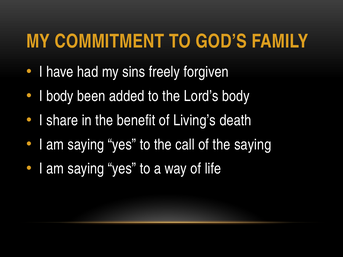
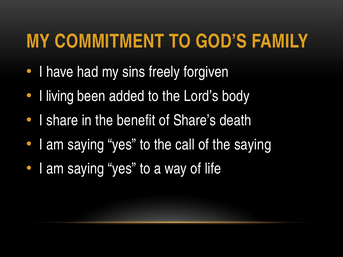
I body: body -> living (60, 96)
Living’s: Living’s -> Share’s (195, 120)
